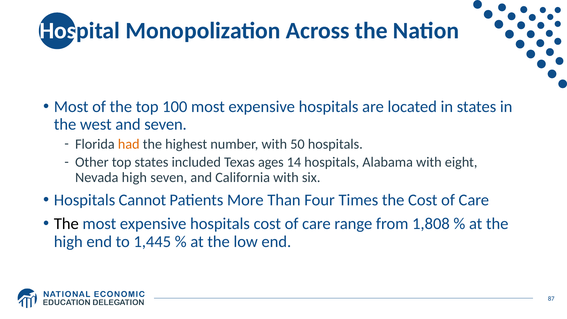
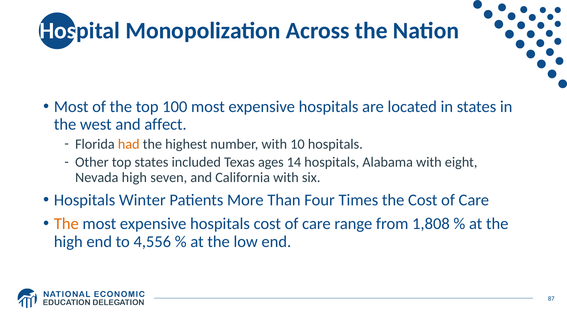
and seven: seven -> affect (165, 124)
50: 50 -> 10 (297, 144)
Cannot: Cannot -> Winter (142, 200)
The colour: black -> orange (66, 224)
1,445: 1,445 -> 4,556 (152, 242)
